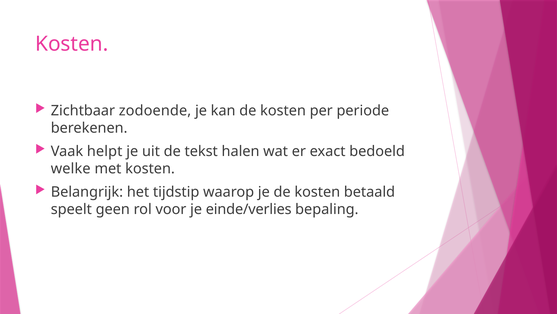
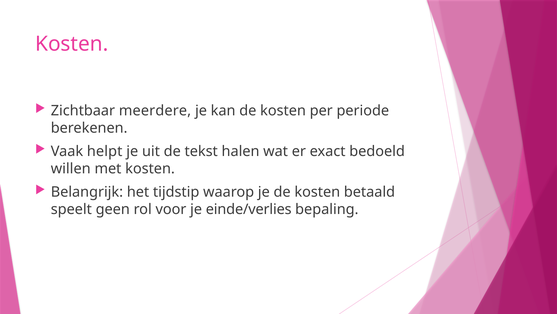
zodoende: zodoende -> meerdere (155, 111)
welke: welke -> willen (71, 168)
